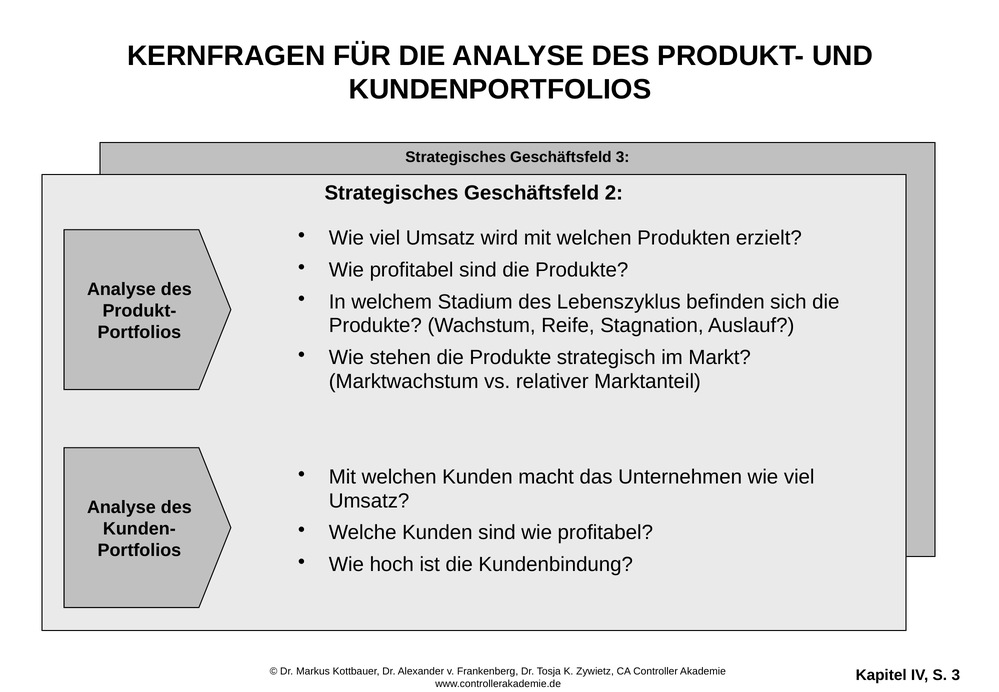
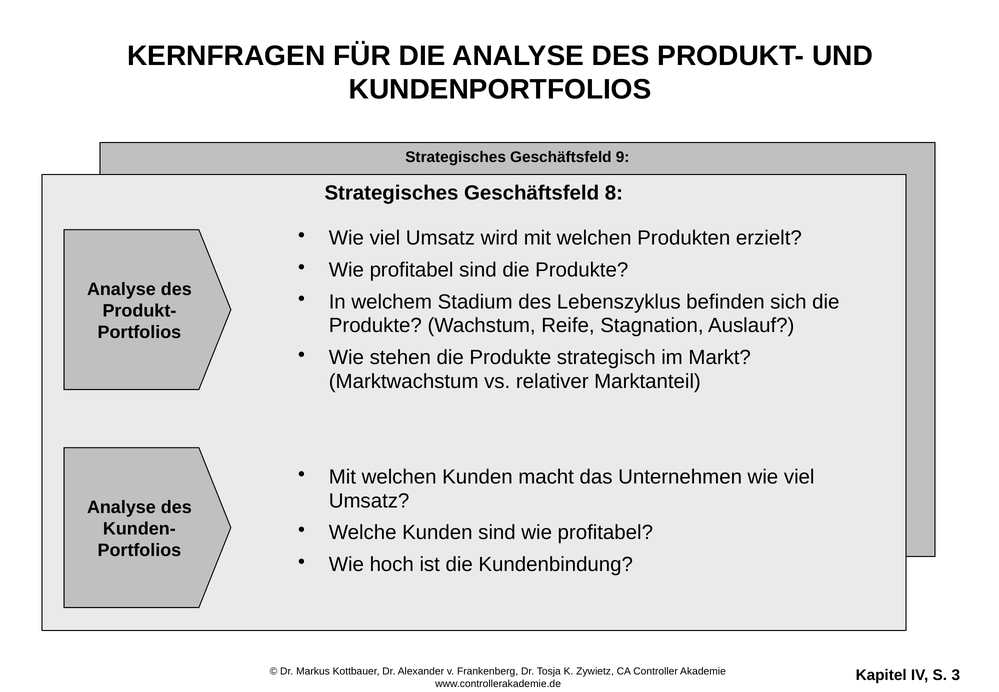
Geschäftsfeld 3: 3 -> 9 (623, 157)
2: 2 -> 8 (614, 193)
